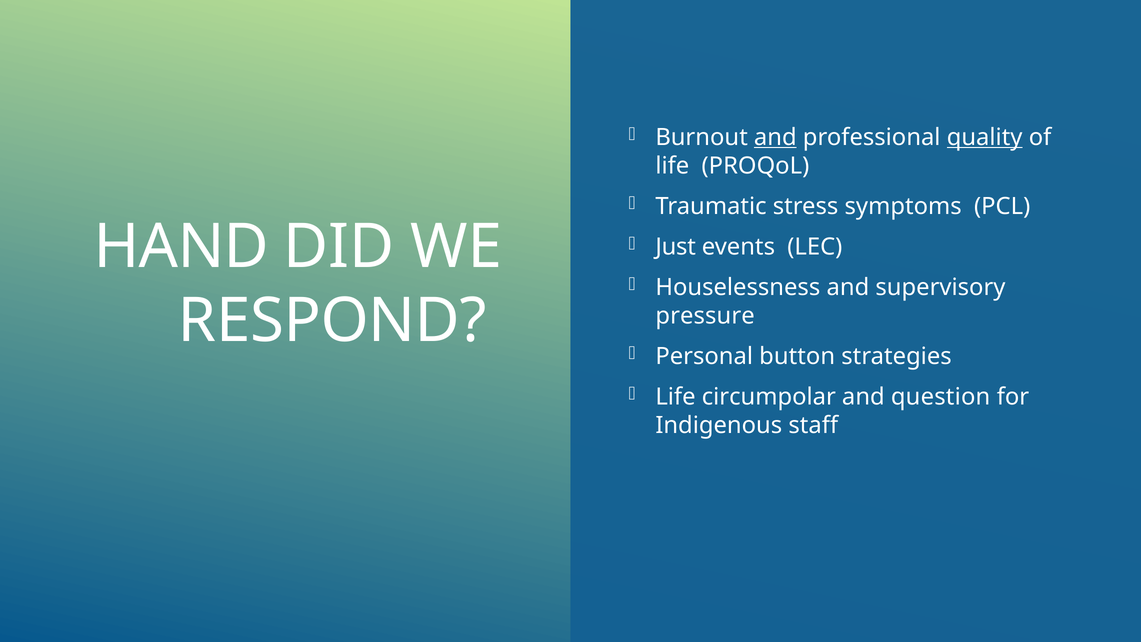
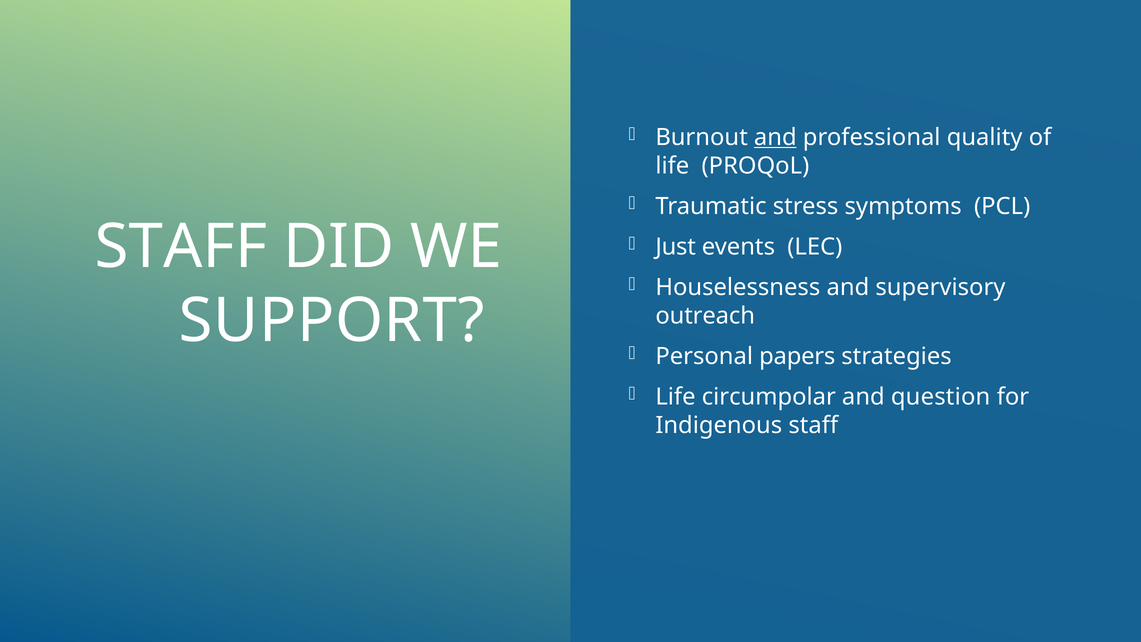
quality underline: present -> none (985, 137)
HAND: HAND -> STAFF (181, 247)
RESPOND: RESPOND -> SUPPORT (332, 321)
pressure: pressure -> outreach (705, 316)
button: button -> papers (797, 356)
